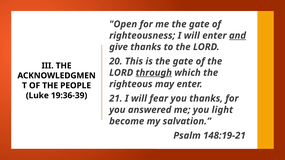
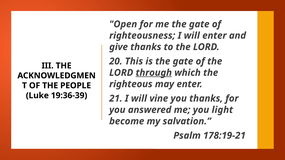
and underline: present -> none (238, 36)
fear: fear -> vine (159, 99)
148:19-21: 148:19-21 -> 178:19-21 (224, 136)
